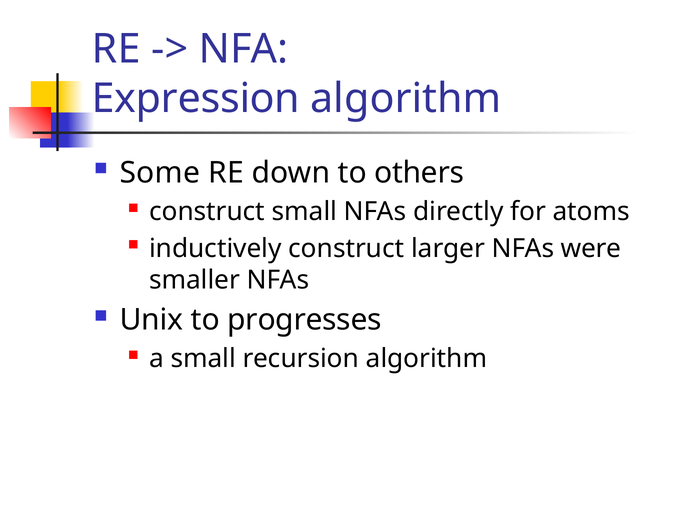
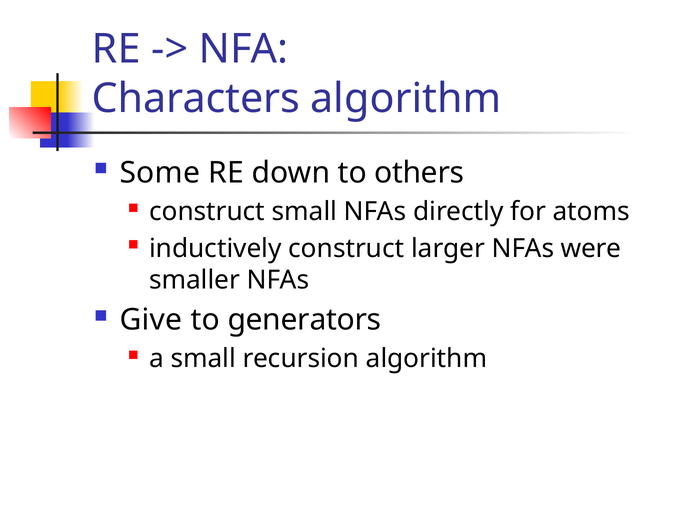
Expression: Expression -> Characters (196, 99)
Unix: Unix -> Give (151, 320)
progresses: progresses -> generators (304, 320)
